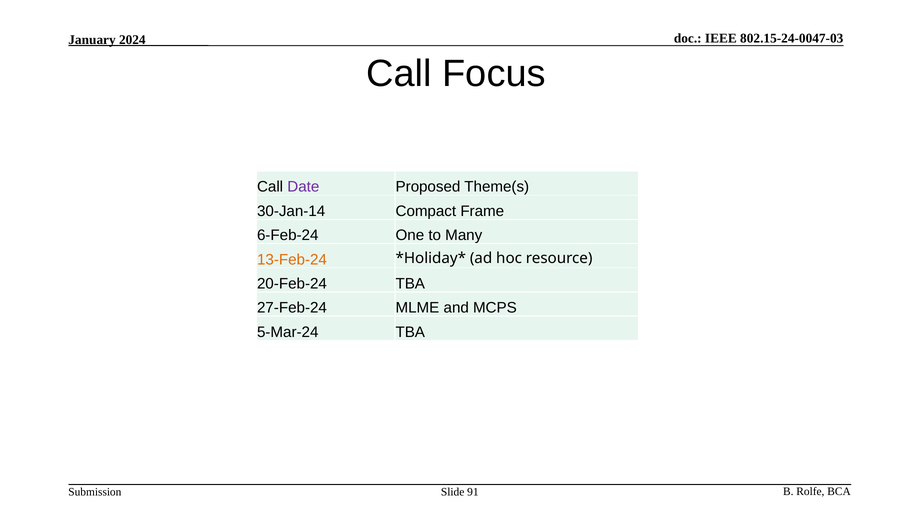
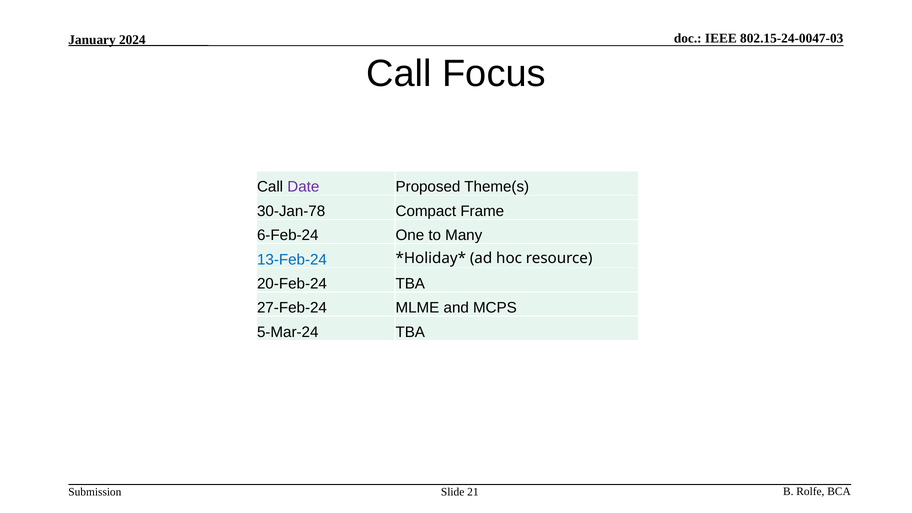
30-Jan-14: 30-Jan-14 -> 30-Jan-78 (291, 211)
13-Feb-24 colour: orange -> blue (292, 260)
91: 91 -> 21 (473, 492)
